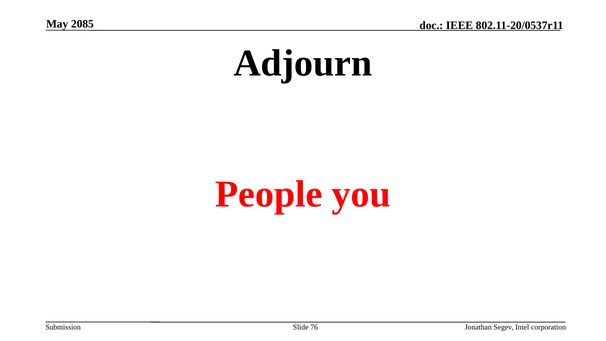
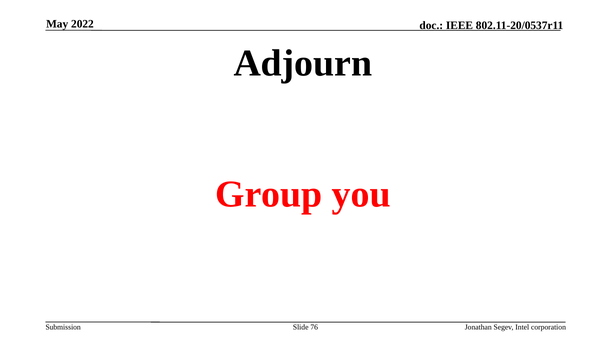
2085: 2085 -> 2022 (82, 24)
People: People -> Group (269, 194)
